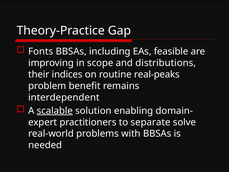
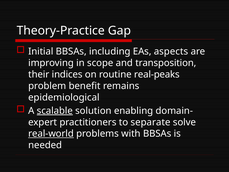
Fonts: Fonts -> Initial (41, 51)
feasible: feasible -> aspects (171, 51)
distributions: distributions -> transposition (166, 63)
interdependent: interdependent -> epidemiological (64, 97)
real-world underline: none -> present (51, 133)
